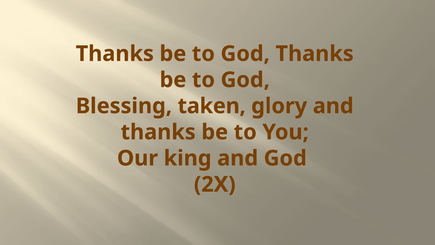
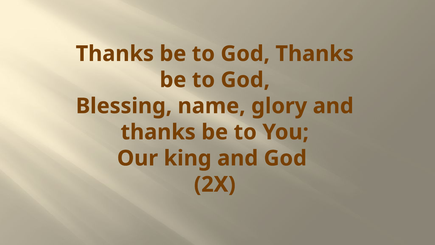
taken: taken -> name (212, 106)
